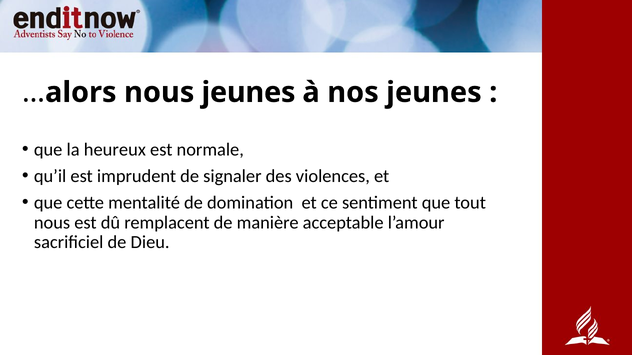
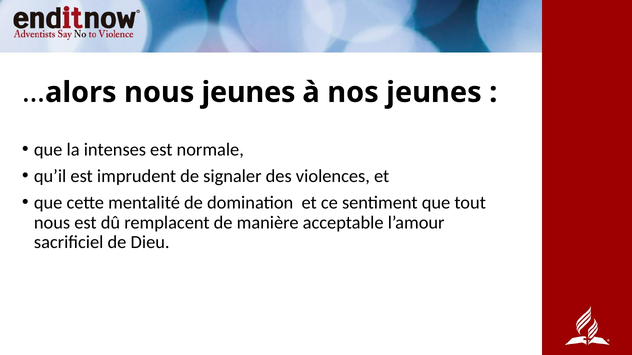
heureux: heureux -> intenses (115, 150)
